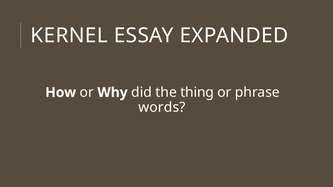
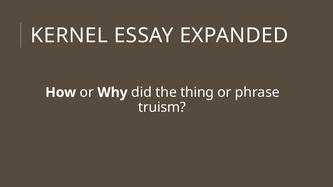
words: words -> truism (162, 108)
